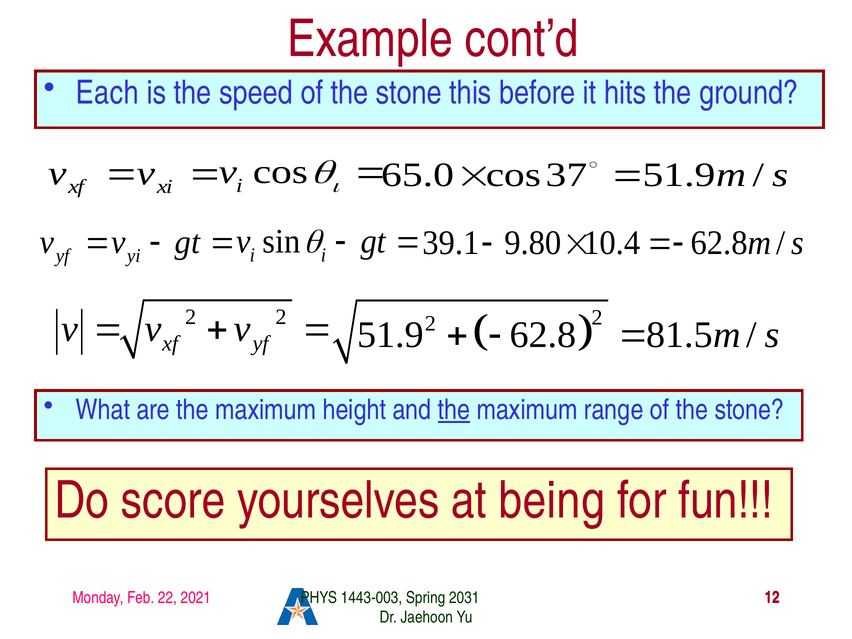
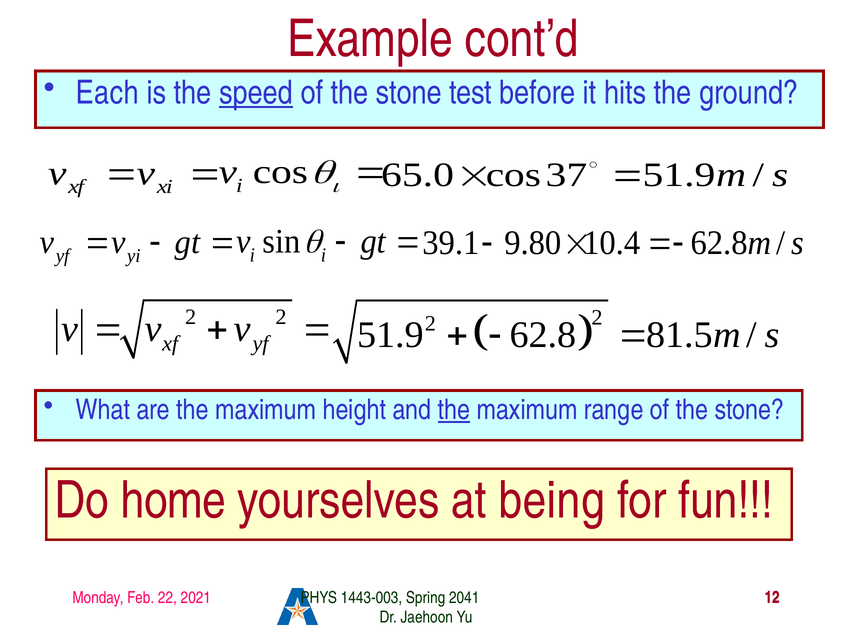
speed underline: none -> present (256, 93)
this: this -> test (471, 93)
score: score -> home (173, 501)
2031: 2031 -> 2041 (464, 598)
